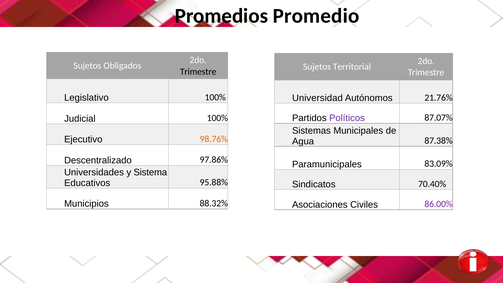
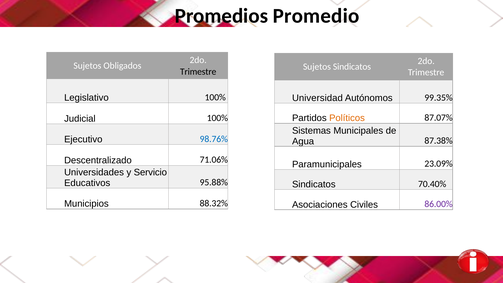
Sujetos Territorial: Territorial -> Sindicatos (352, 67)
21.76%: 21.76% -> 99.35% (439, 98)
Políticos colour: purple -> orange (347, 118)
98.76% colour: orange -> blue (214, 139)
97.86%: 97.86% -> 71.06% (214, 160)
83.09%: 83.09% -> 23.09% (439, 164)
Sistema: Sistema -> Servicio (150, 172)
